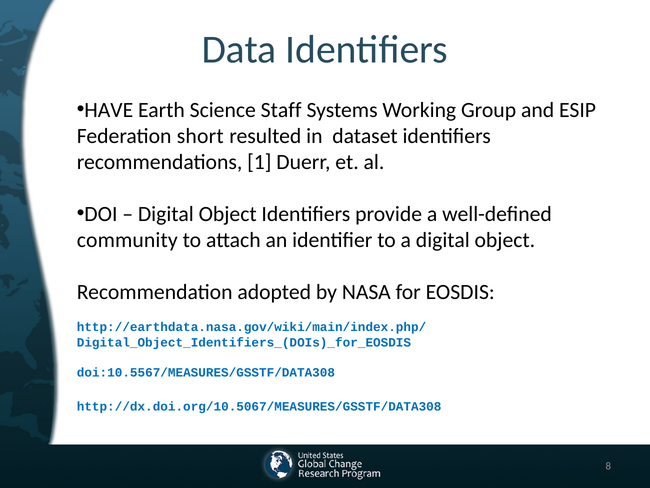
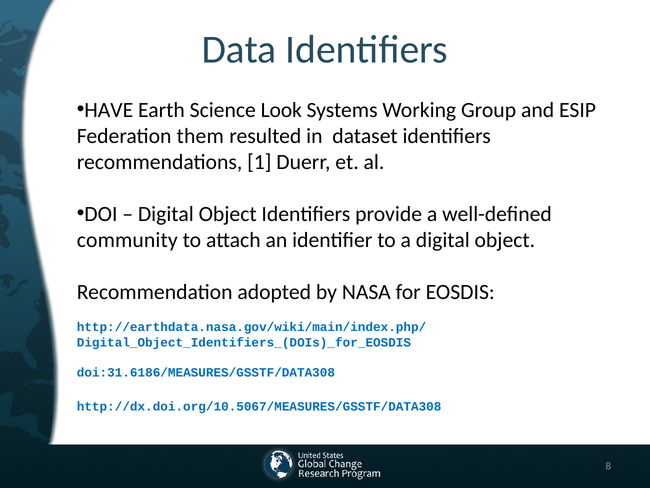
Staff: Staff -> Look (281, 110)
short: short -> them (200, 136)
doi:10.5567/MEASURES/GSSTF/DATA308: doi:10.5567/MEASURES/GSSTF/DATA308 -> doi:31.6186/MEASURES/GSSTF/DATA308 (206, 372)
